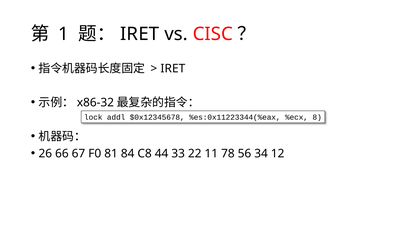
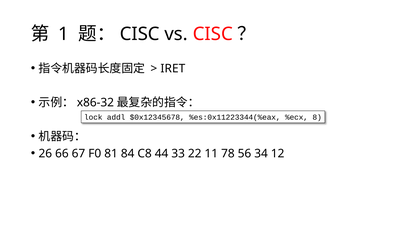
IRET: IRET -> CISC (140, 34)
